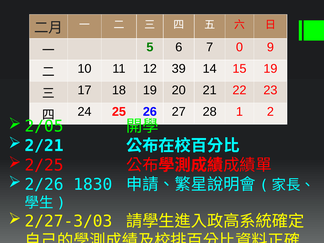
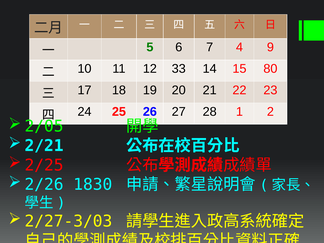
0: 0 -> 4 (240, 47)
39: 39 -> 33 (179, 69)
15 19: 19 -> 80 (270, 69)
